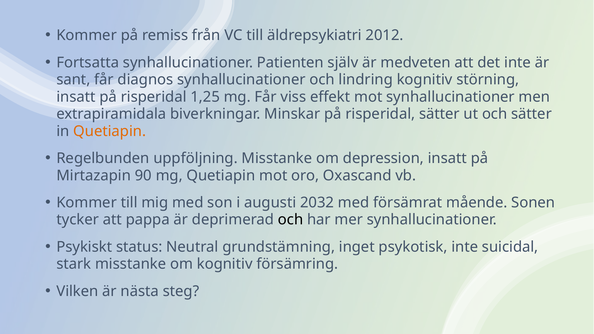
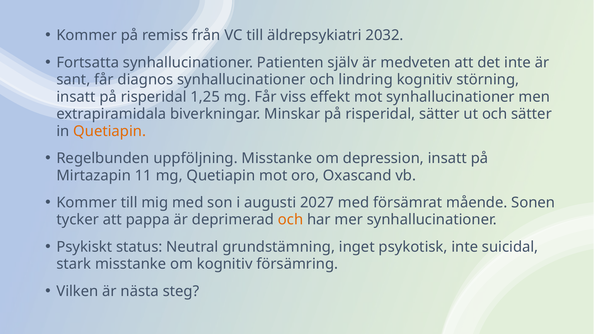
2012: 2012 -> 2032 (385, 35)
90: 90 -> 11 (143, 176)
2032: 2032 -> 2027 (317, 203)
och colour: black -> orange (291, 220)
